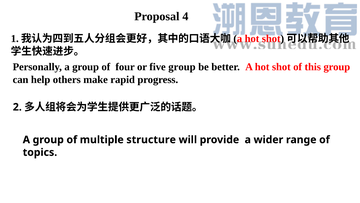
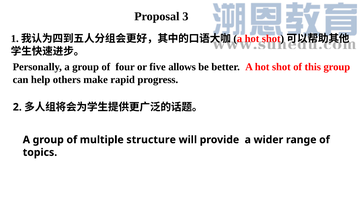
4: 4 -> 3 (185, 16)
five group: group -> allows (182, 67)
